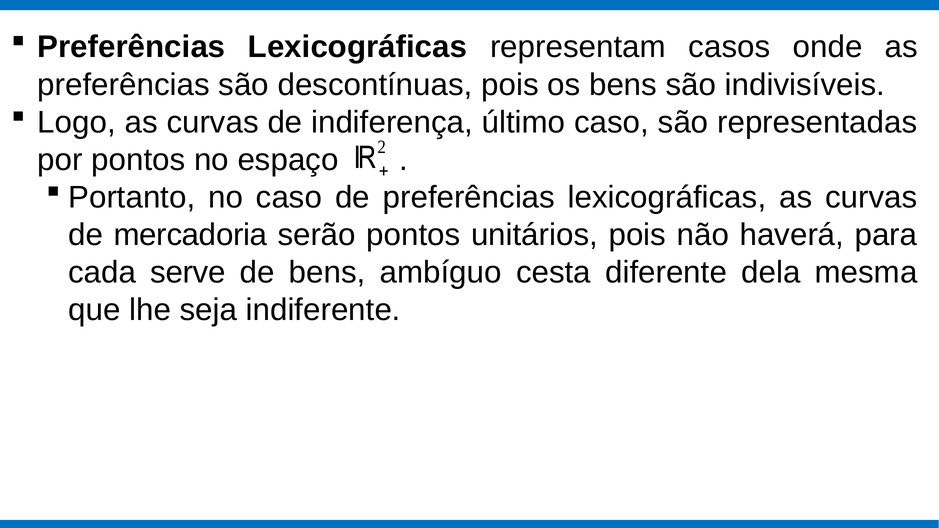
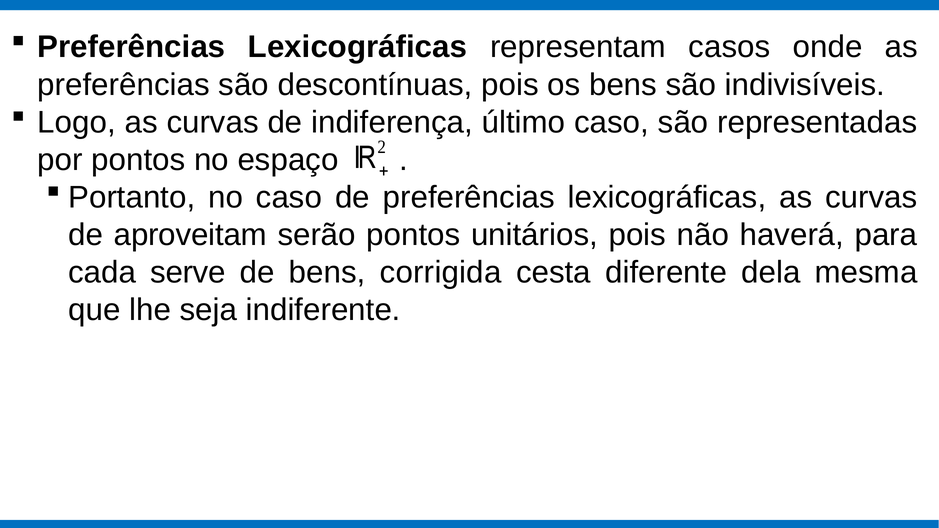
mercadoria: mercadoria -> aproveitam (190, 235)
ambíguo: ambíguo -> corrigida (441, 273)
